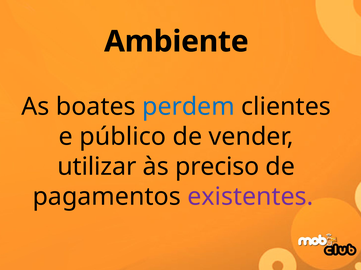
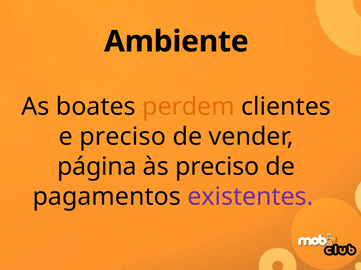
perdem colour: blue -> orange (188, 107)
e público: público -> preciso (123, 137)
utilizar: utilizar -> página (97, 167)
